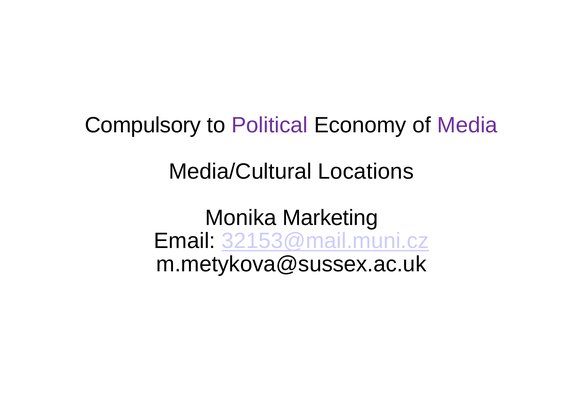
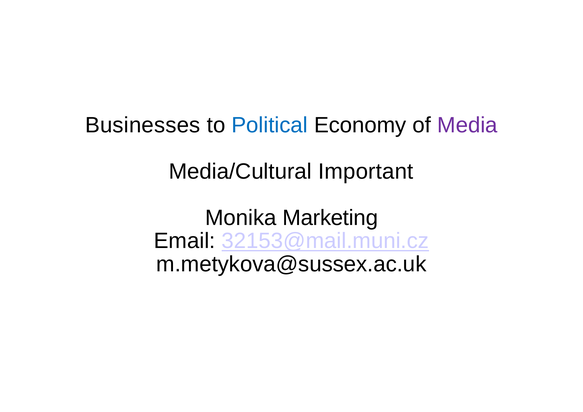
Compulsory: Compulsory -> Businesses (143, 125)
Political colour: purple -> blue (270, 125)
Locations: Locations -> Important (366, 172)
